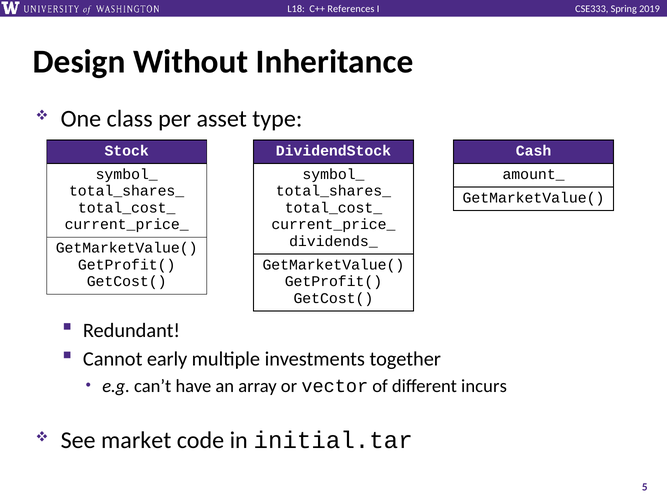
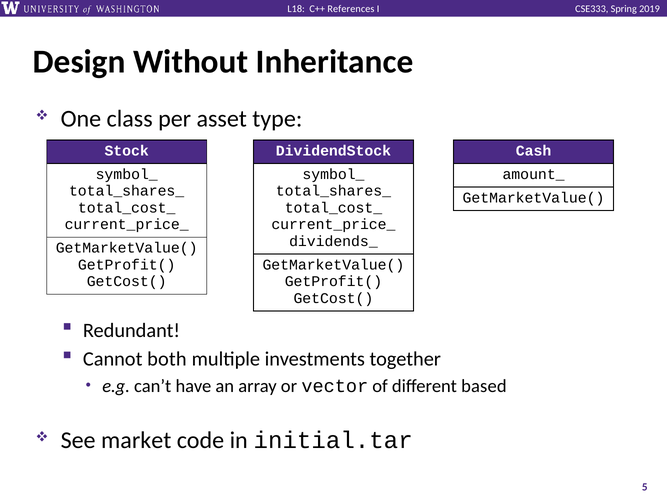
early: early -> both (167, 359)
incurs: incurs -> based (484, 386)
